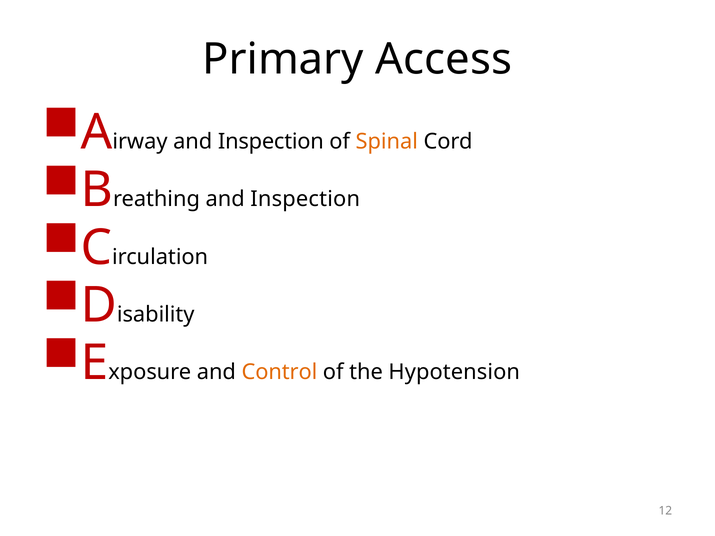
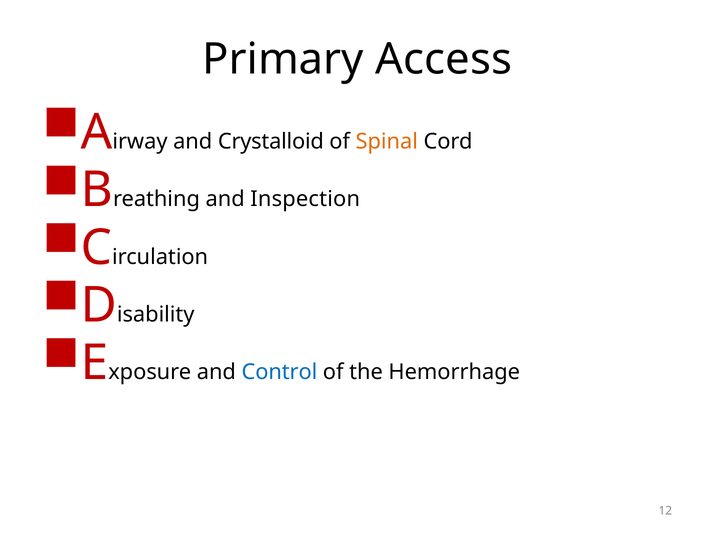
Inspection: Inspection -> Crystalloid (271, 142)
Control colour: orange -> blue (279, 372)
Hypotension: Hypotension -> Hemorrhage (454, 372)
